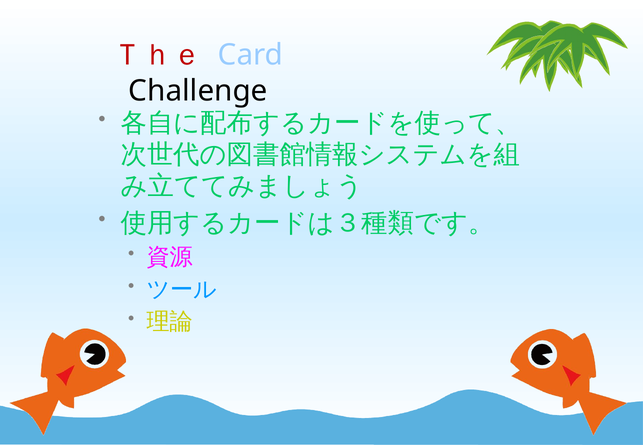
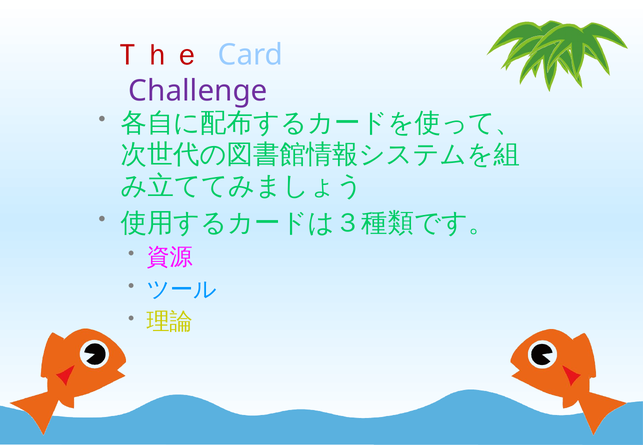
Challenge colour: black -> purple (198, 91)
